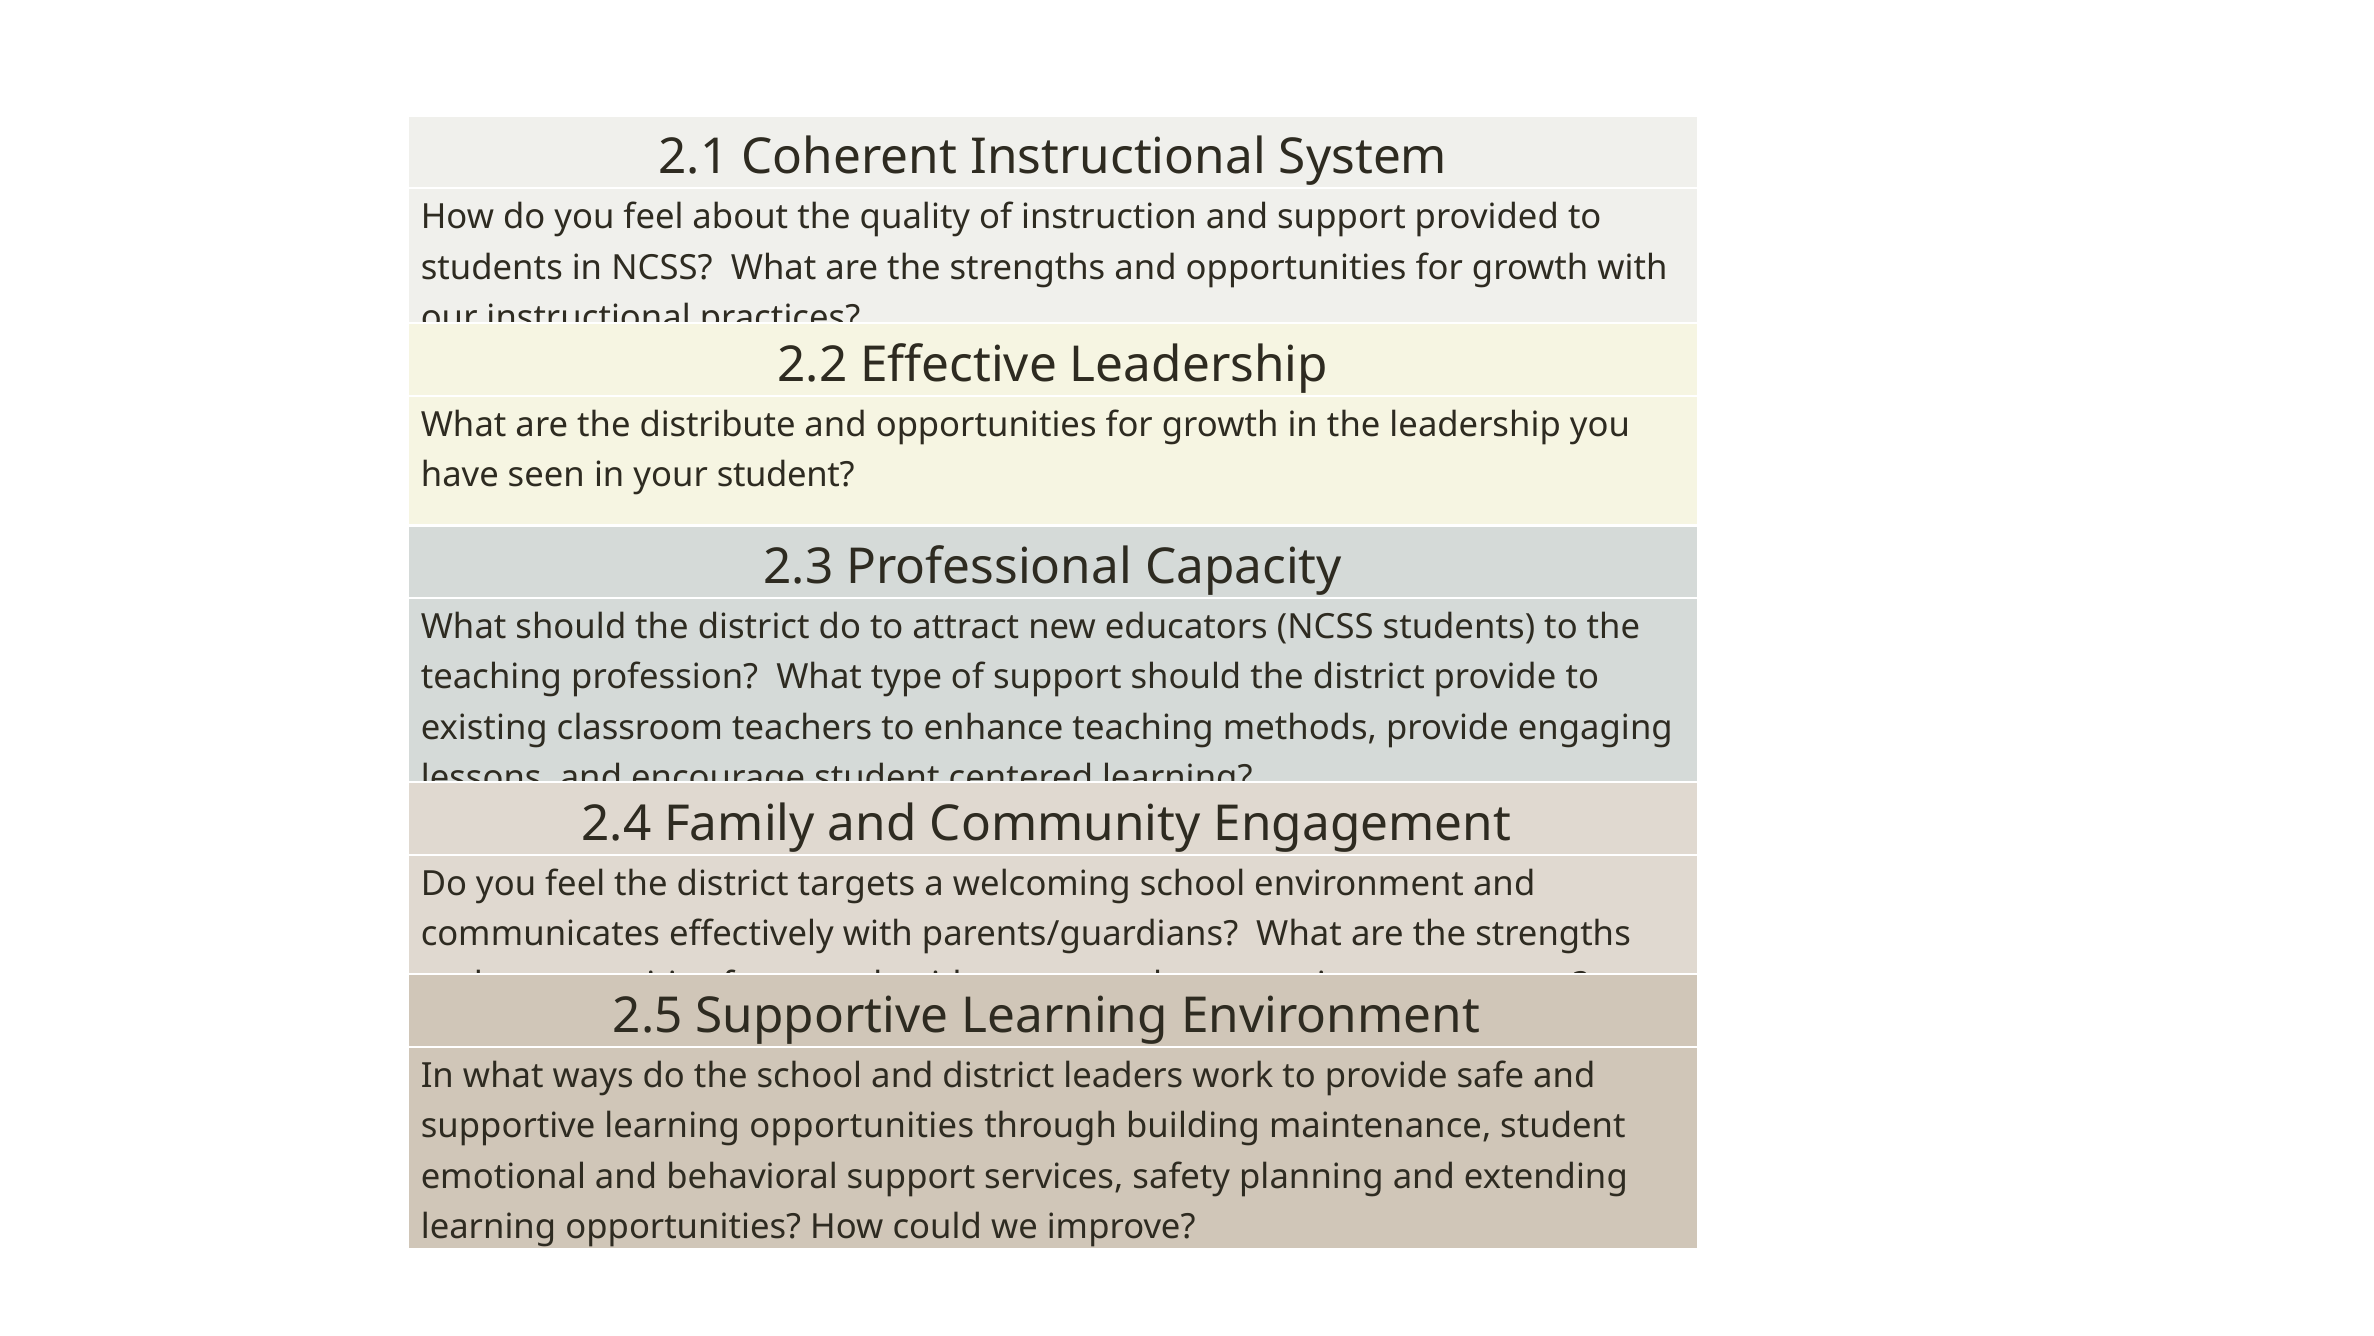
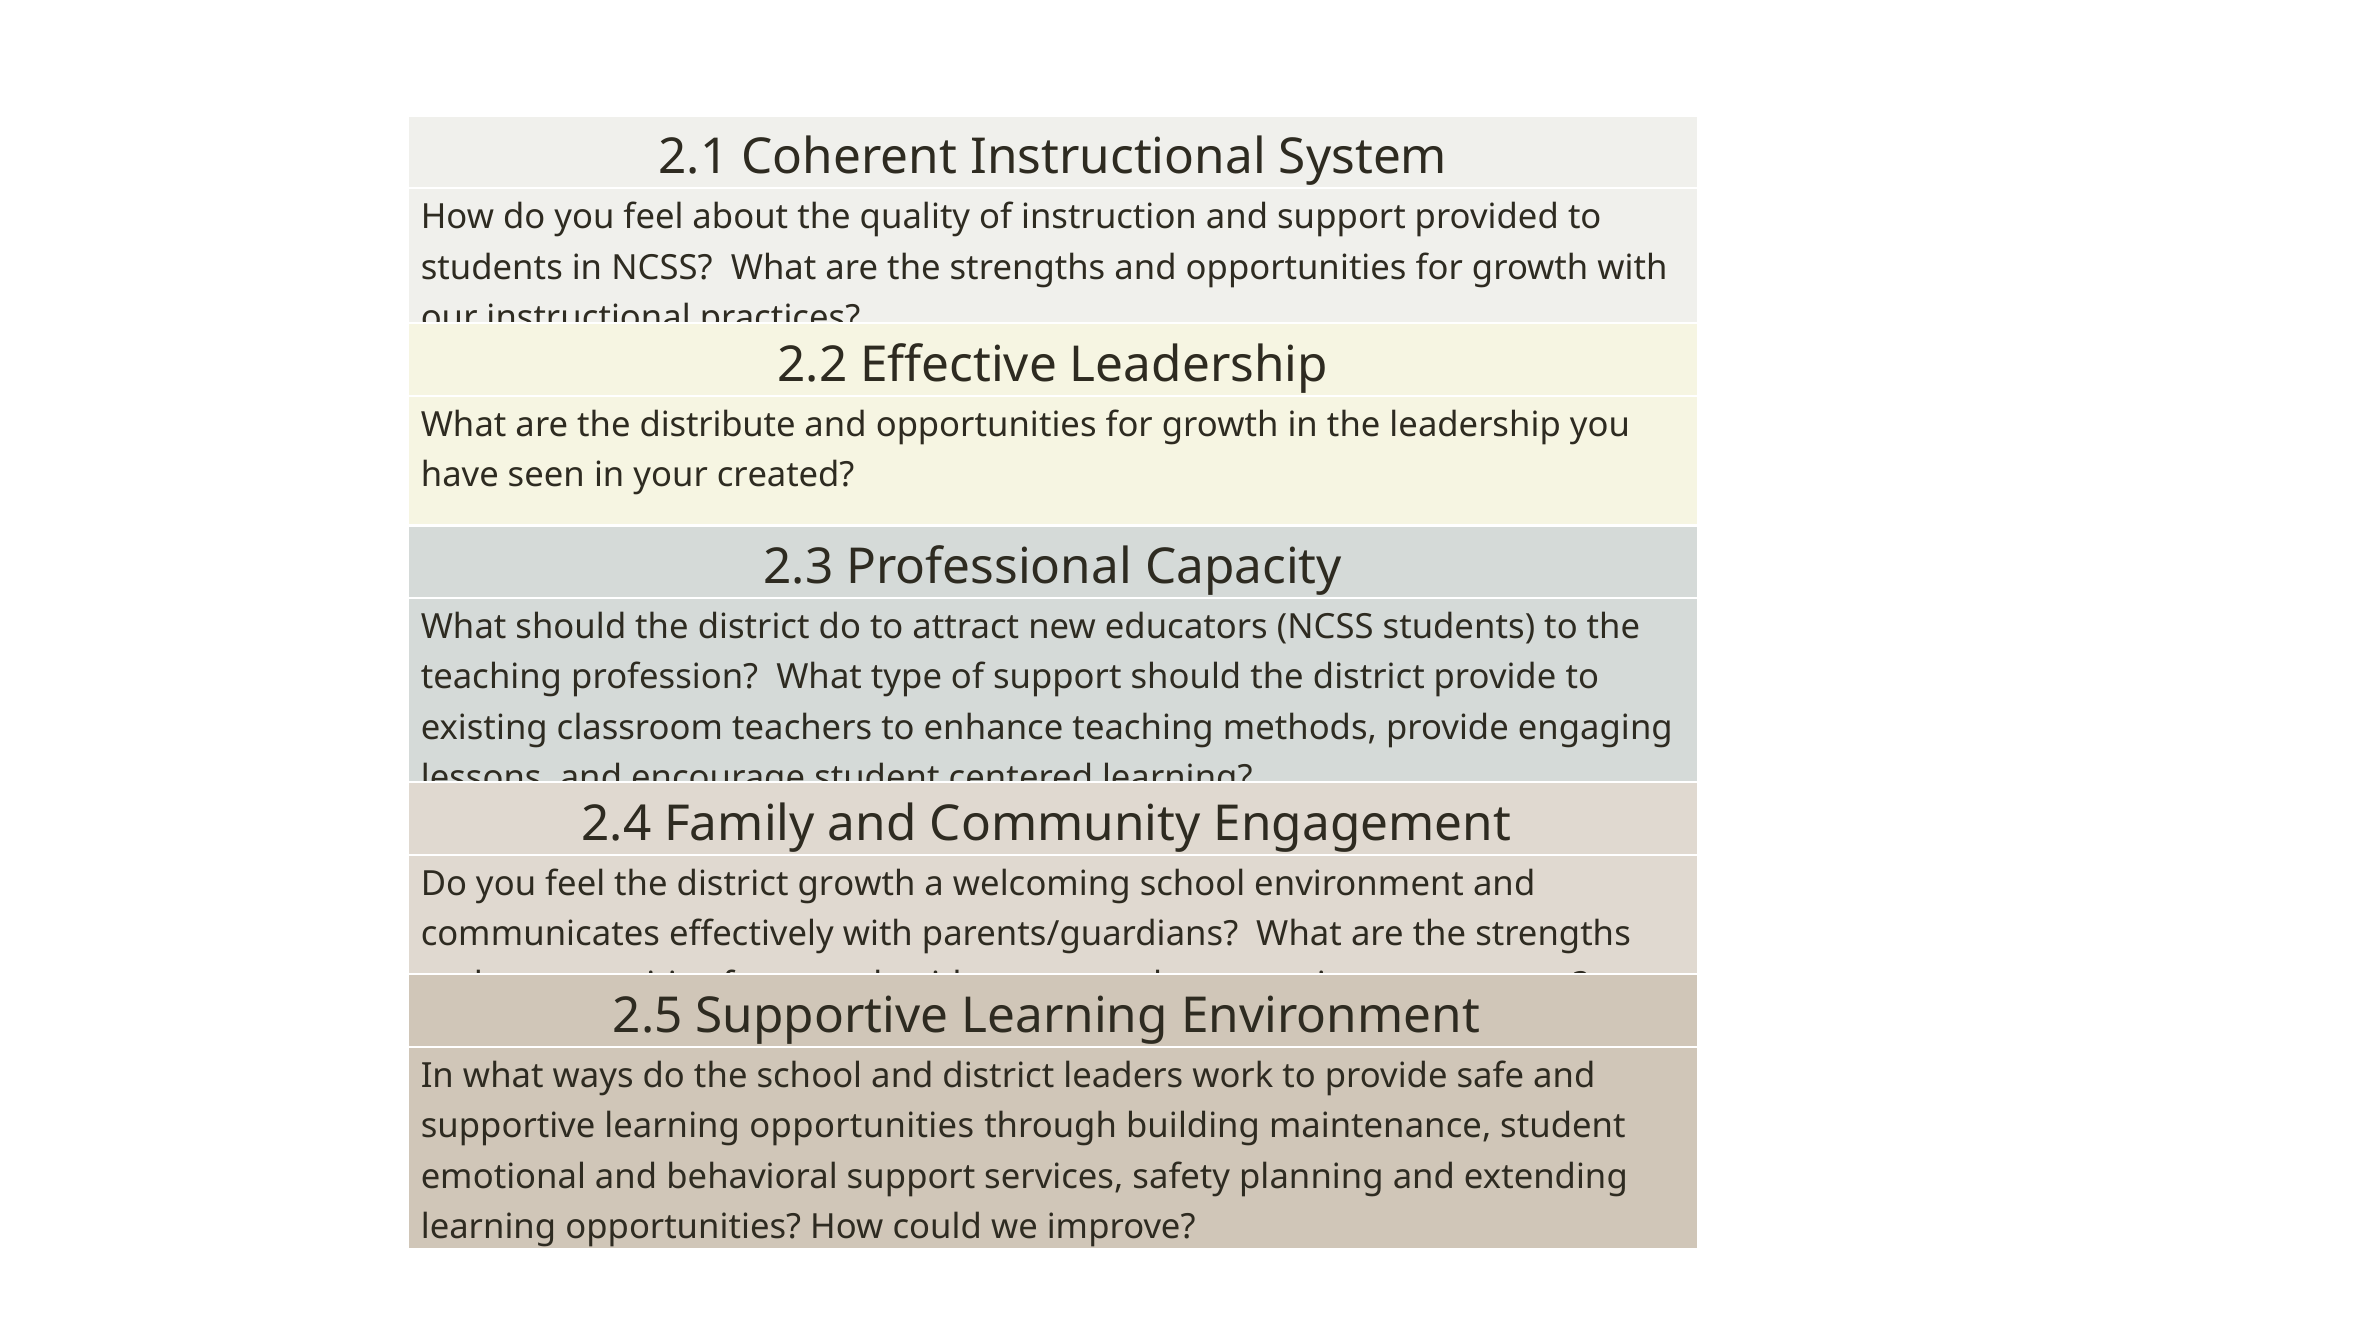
your student: student -> created (786, 475)
district targets: targets -> growth (857, 883)
